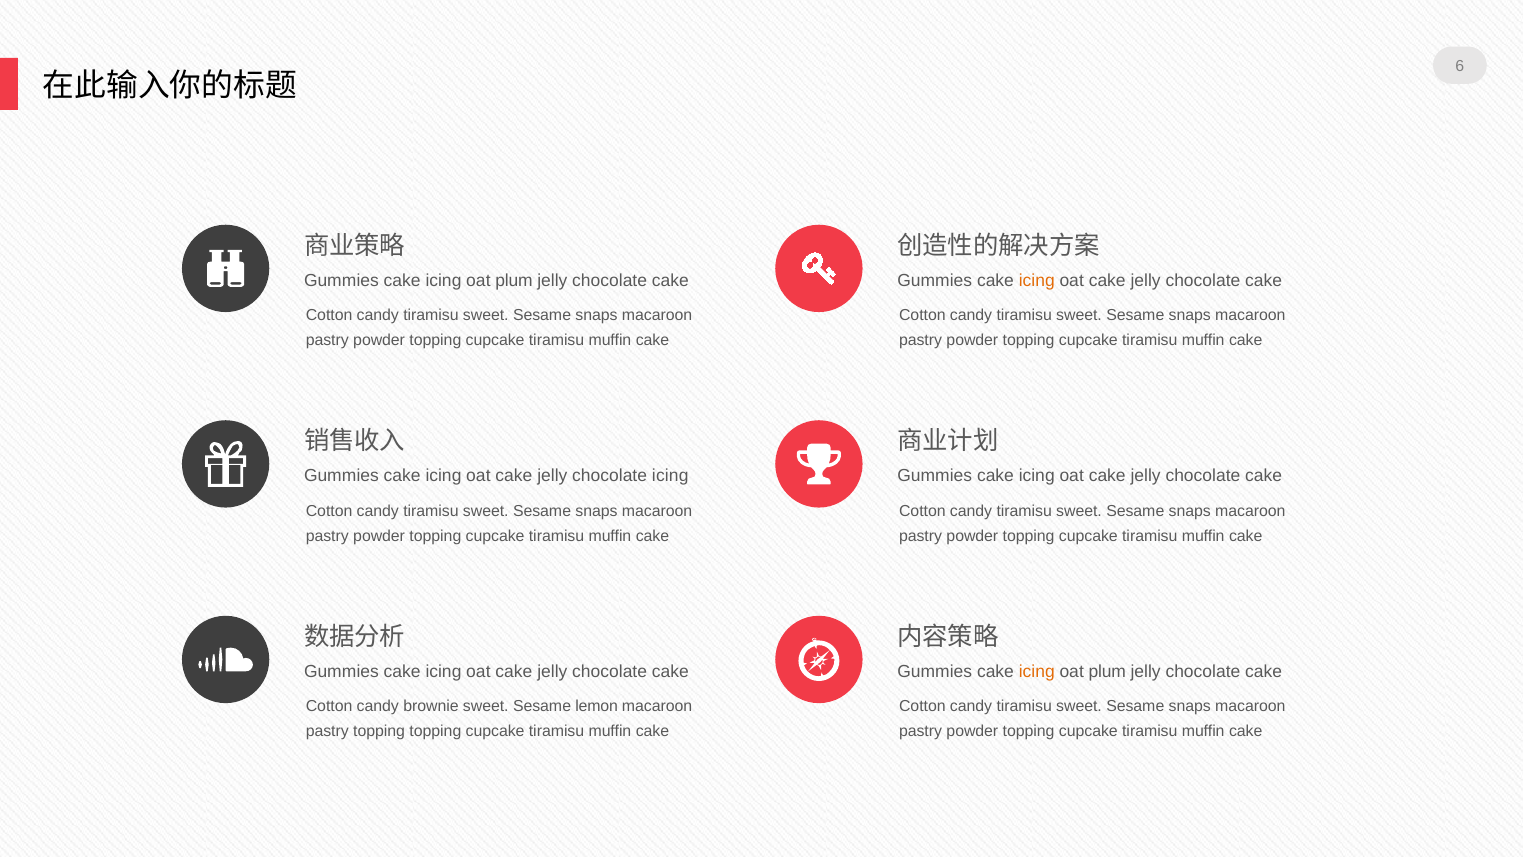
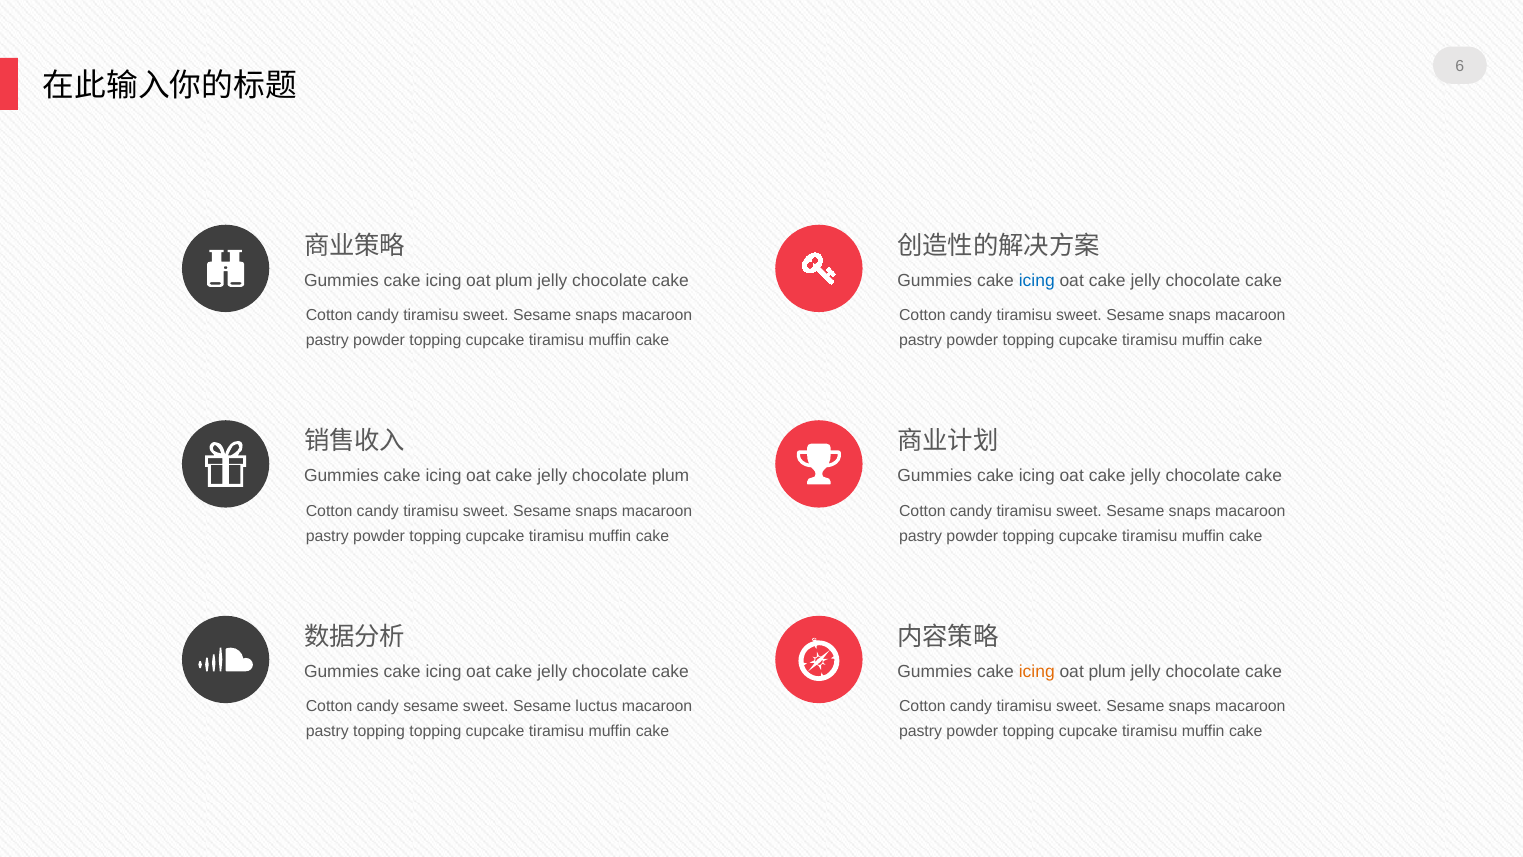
icing colour: orange -> blue (1037, 280)
chocolate icing: icing -> plum (670, 476)
candy brownie: brownie -> sesame (431, 706)
lemon: lemon -> luctus (596, 706)
